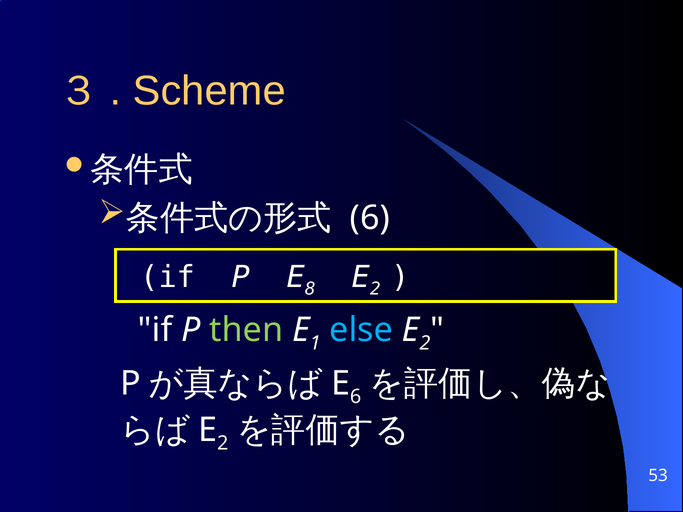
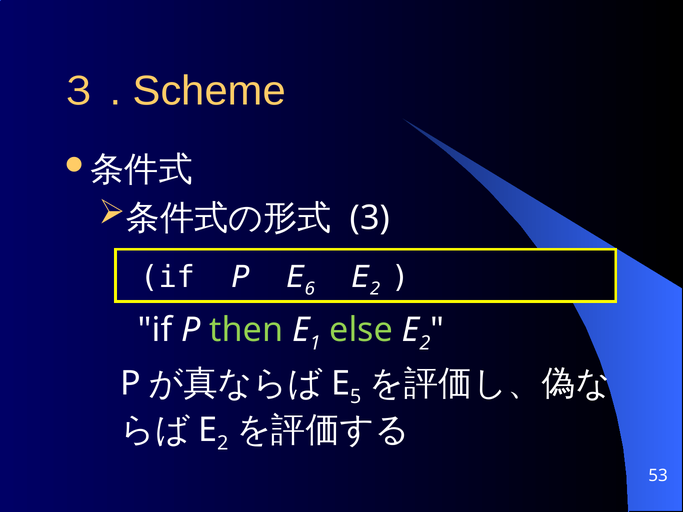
6: 6 -> 3 (370, 218)
8: 8 -> 6 (310, 289)
else colour: light blue -> light green (361, 330)
6: 6 -> 5 (356, 397)
